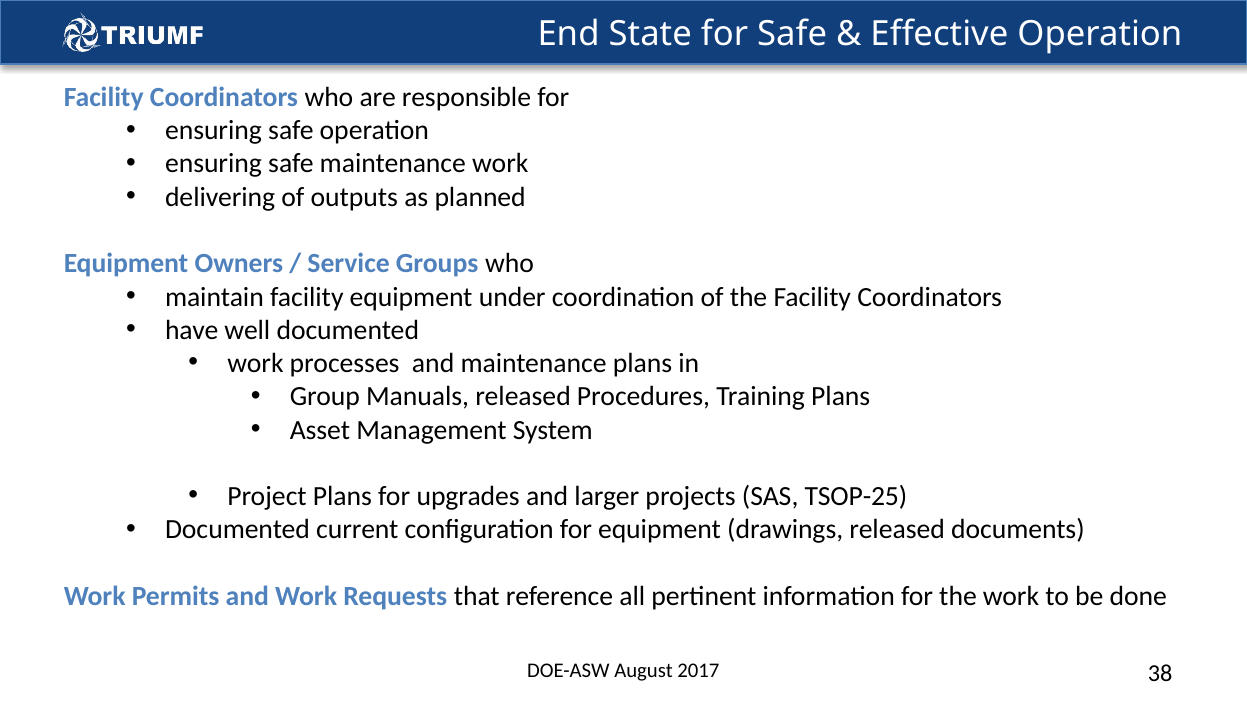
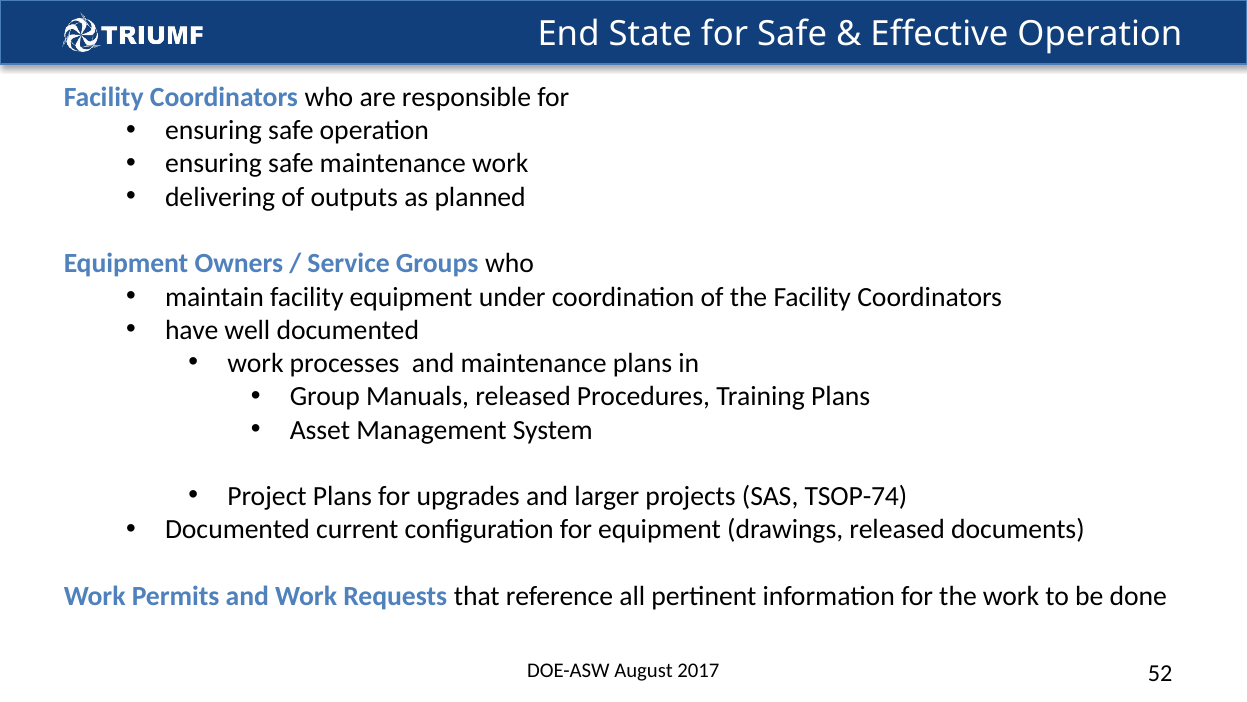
TSOP-25: TSOP-25 -> TSOP-74 (856, 496)
38: 38 -> 52 (1160, 672)
